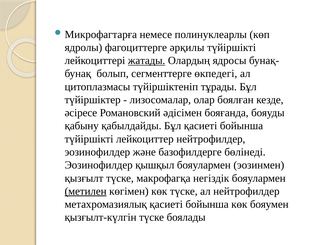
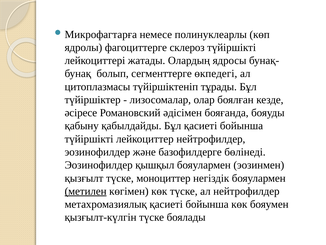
әрқилы: әрқилы -> склероз (187, 47)
жатады underline: present -> none (147, 60)
макрофагқа: макрофагқа -> моноциттер (163, 178)
